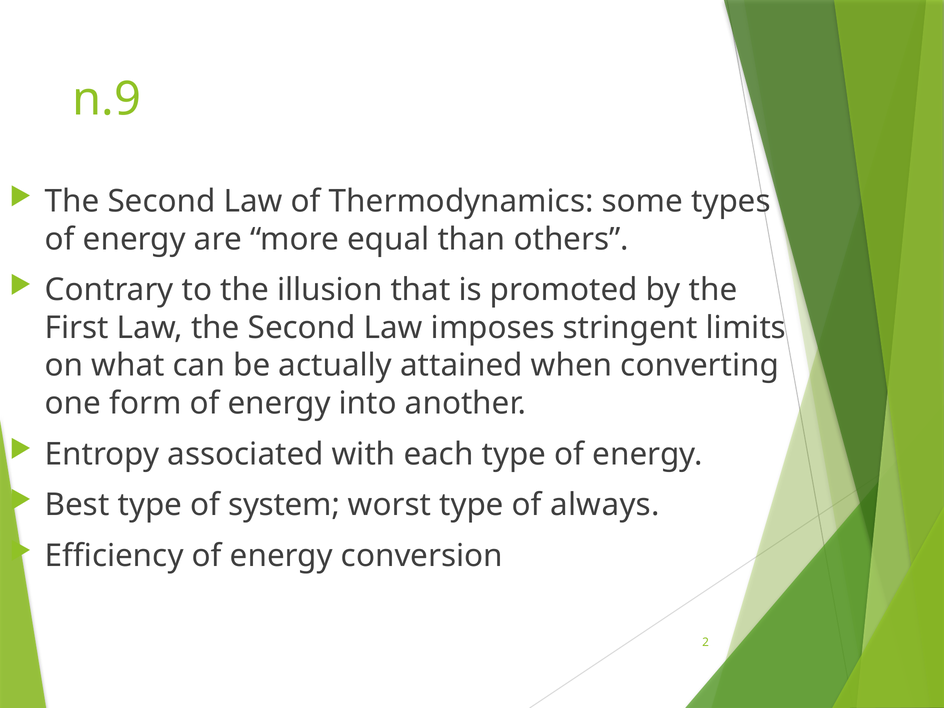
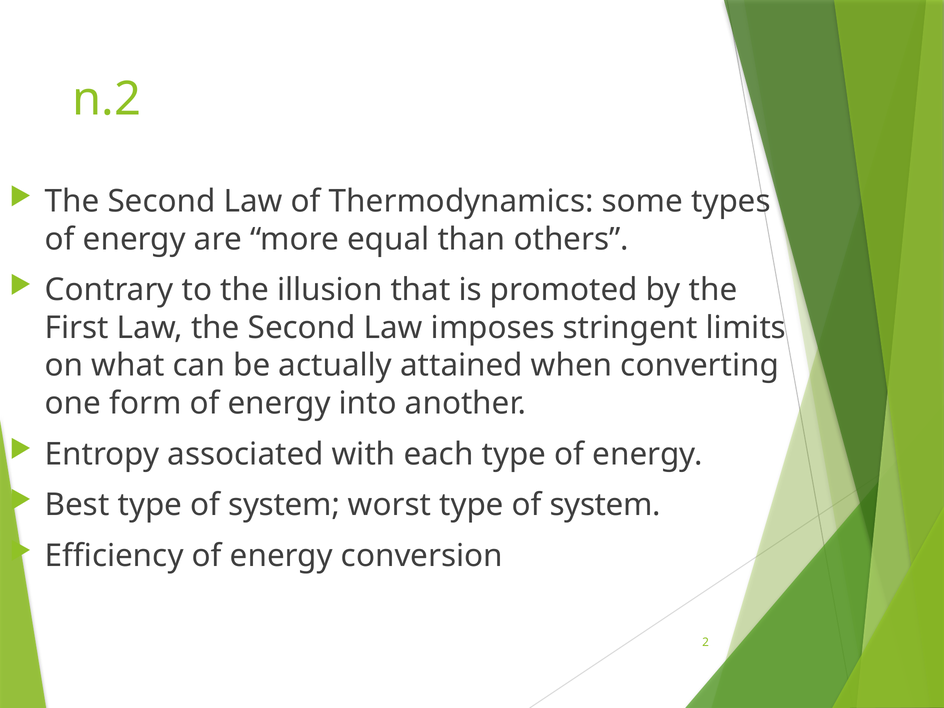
n.9: n.9 -> n.2 (107, 99)
worst type of always: always -> system (605, 505)
